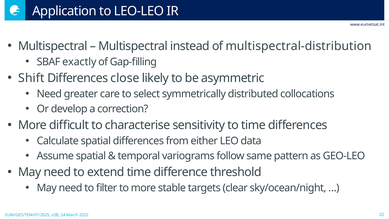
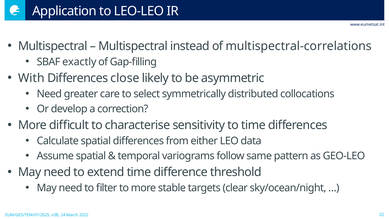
multispectral-distribution: multispectral-distribution -> multispectral-correlations (299, 46)
Shift: Shift -> With (31, 78)
